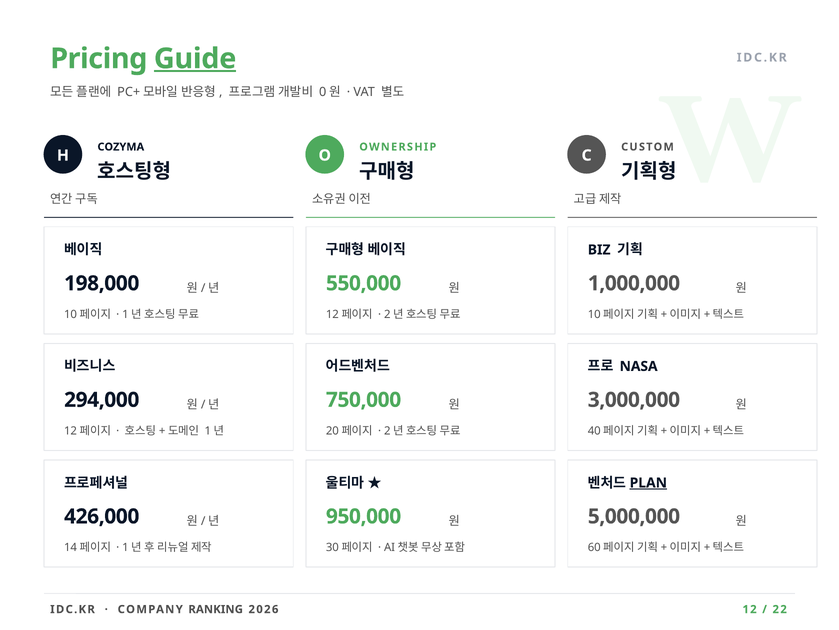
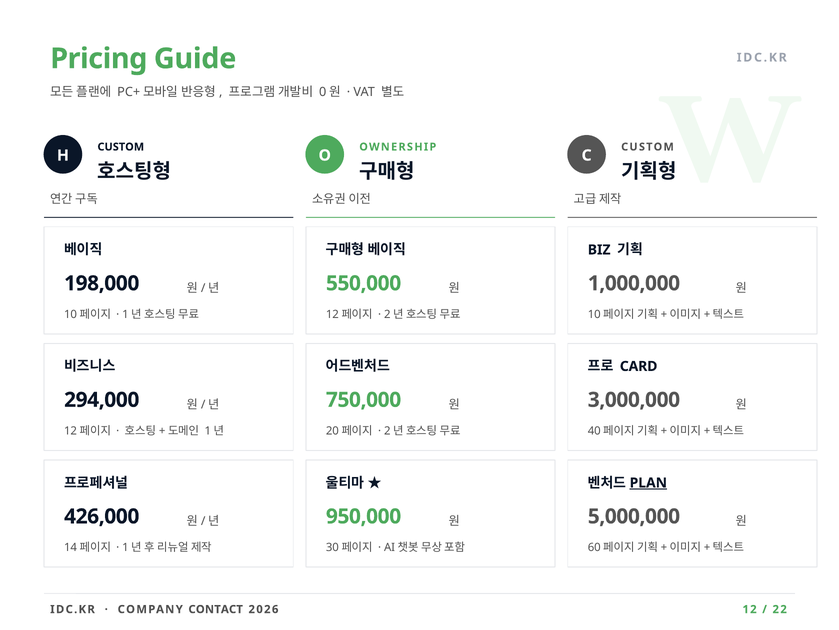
Guide underline: present -> none (195, 59)
COZYMA: COZYMA -> CUSTOM (121, 147)
NASA: NASA -> CARD (639, 366)
RANKING: RANKING -> CONTACT (216, 609)
